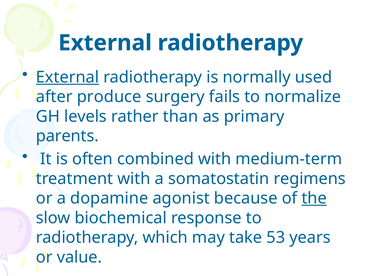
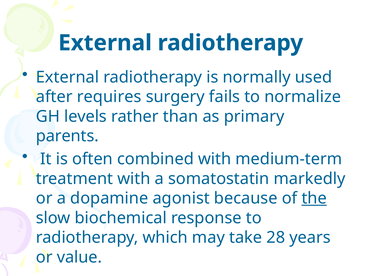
External underline: present -> none (67, 77)
produce: produce -> requires (109, 97)
regimens: regimens -> markedly (310, 179)
53: 53 -> 28 (276, 238)
